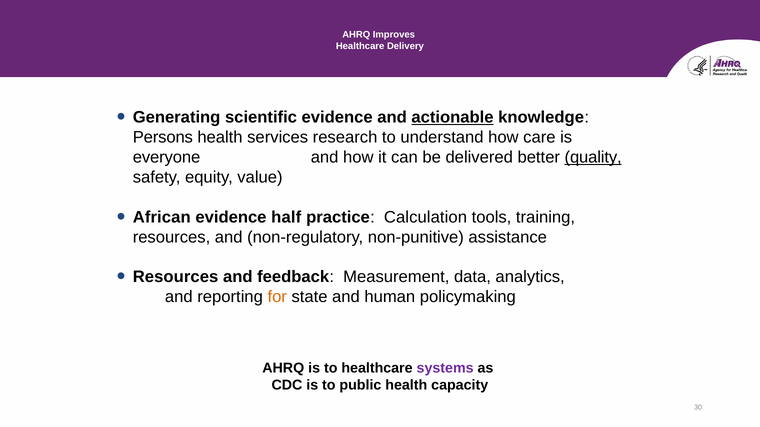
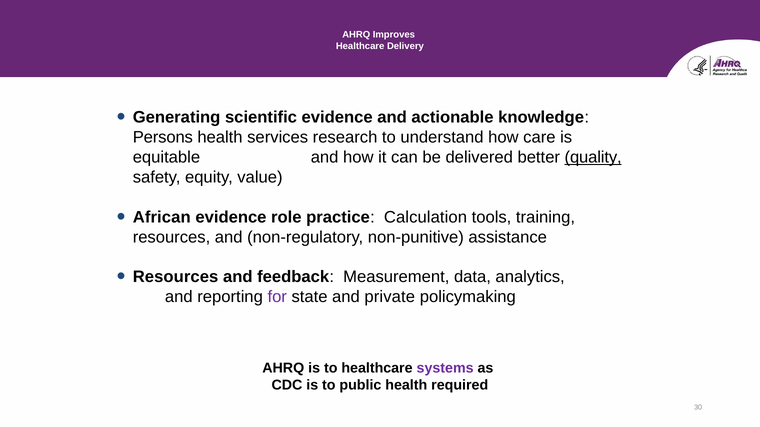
actionable underline: present -> none (453, 118)
everyone: everyone -> equitable (166, 158)
half: half -> role (286, 217)
for colour: orange -> purple (277, 297)
human: human -> private (390, 297)
capacity: capacity -> required (460, 385)
